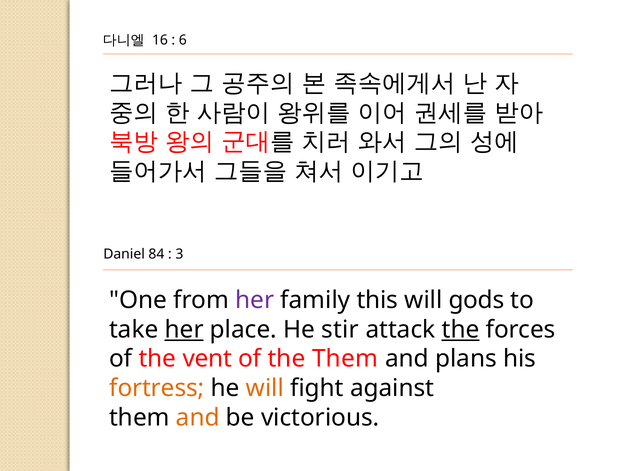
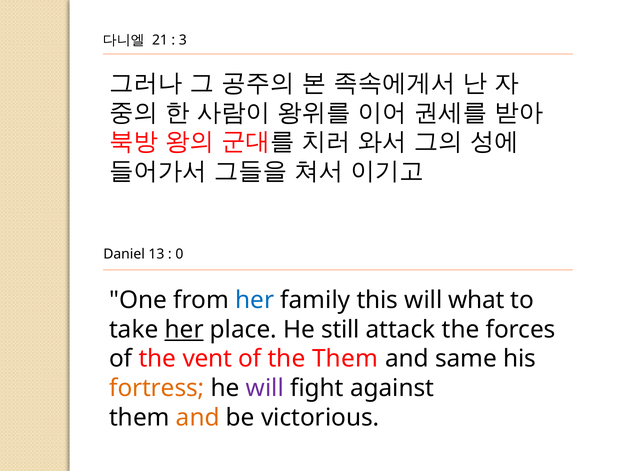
16: 16 -> 21 (160, 40)
6: 6 -> 3 (183, 40)
84: 84 -> 13 (156, 254)
3: 3 -> 0 (179, 254)
her colour: purple -> blue (255, 300)
gods: gods -> what (476, 300)
stir: stir -> still (340, 330)
the underline: present -> none (461, 330)
plans: plans -> same (466, 359)
will colour: orange -> purple (265, 388)
